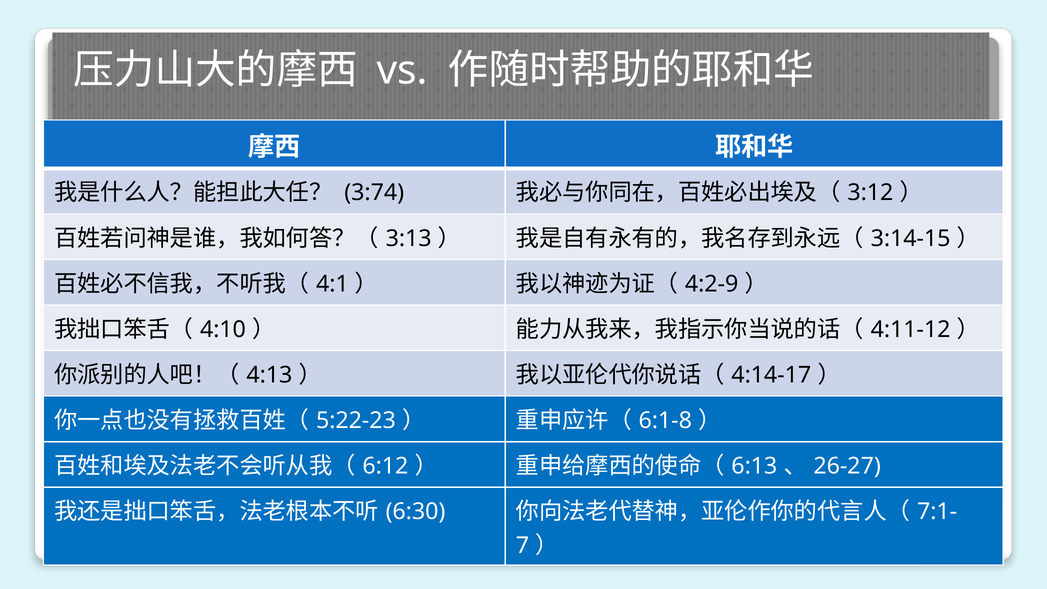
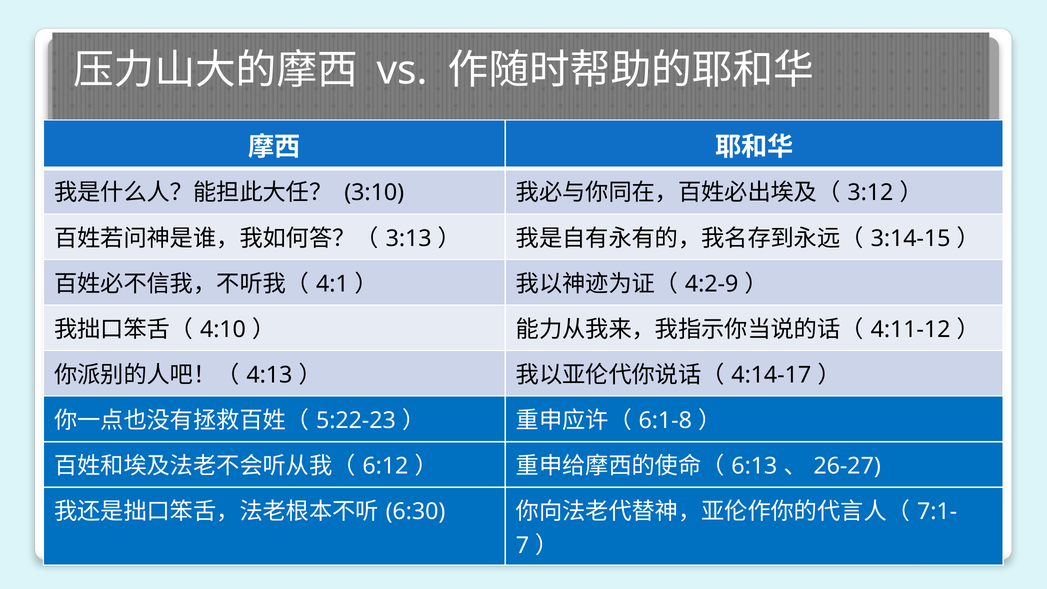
3:74: 3:74 -> 3:10 (374, 193)
